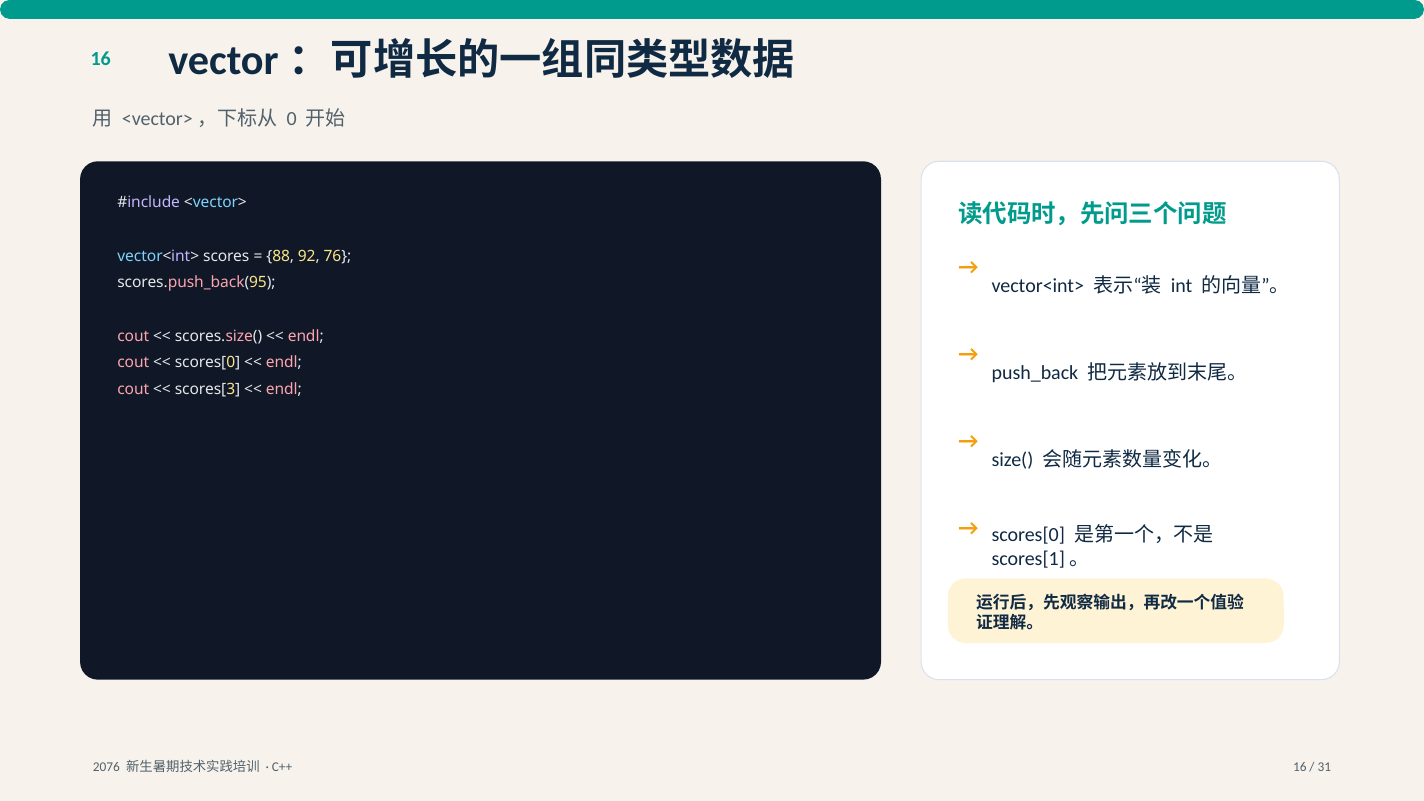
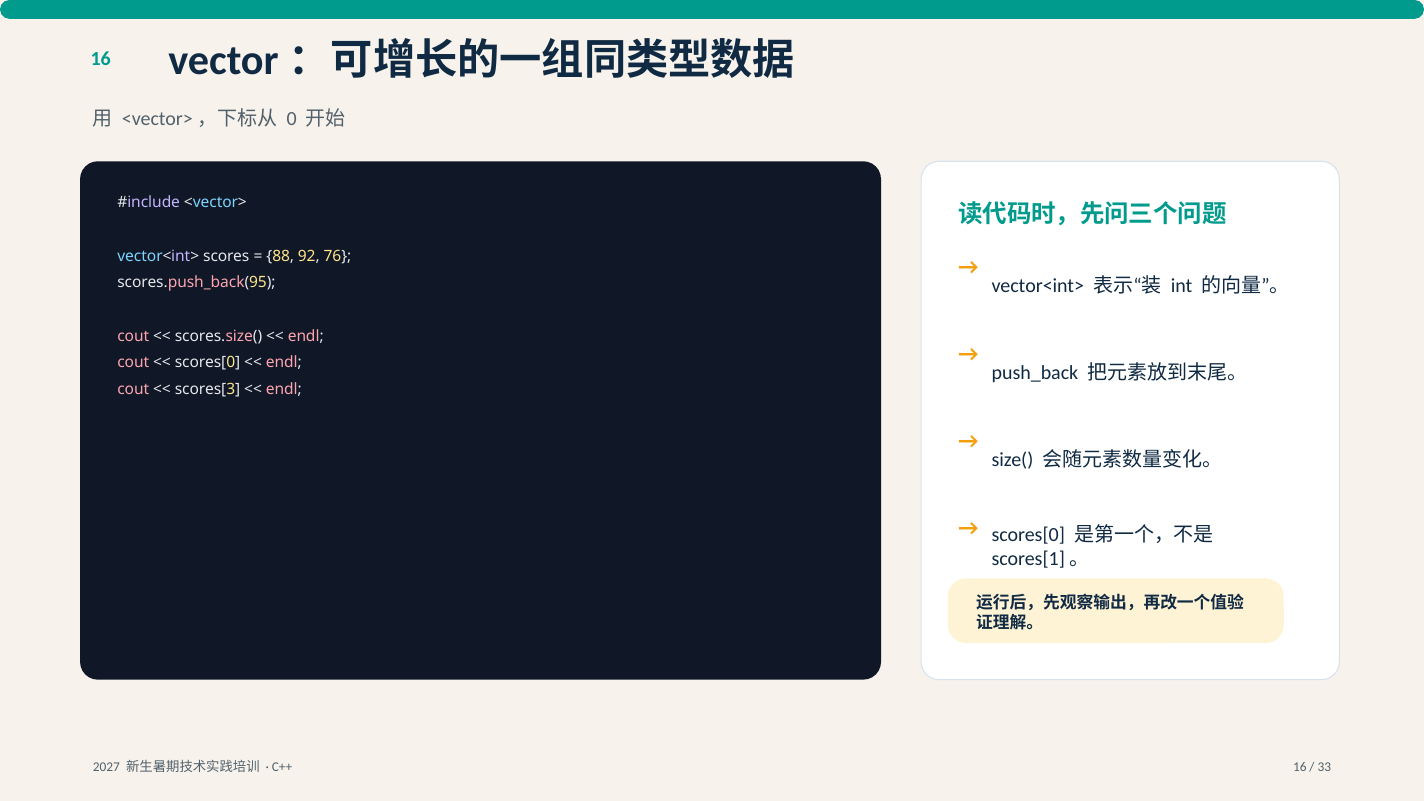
2076: 2076 -> 2027 (106, 767)
31: 31 -> 33 (1324, 767)
